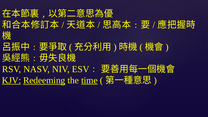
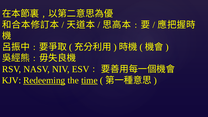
KJV underline: present -> none (11, 80)
